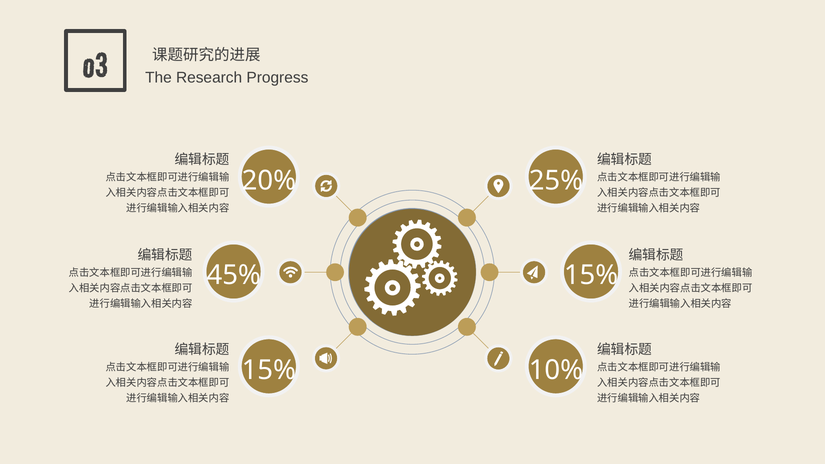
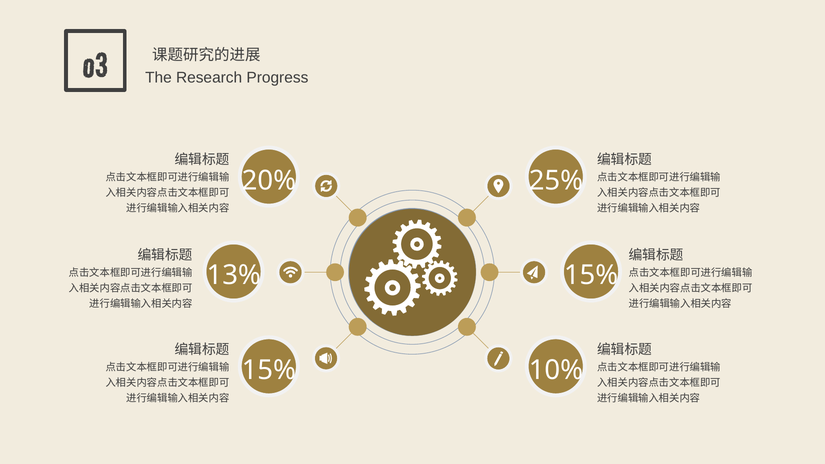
45%: 45% -> 13% (234, 275)
